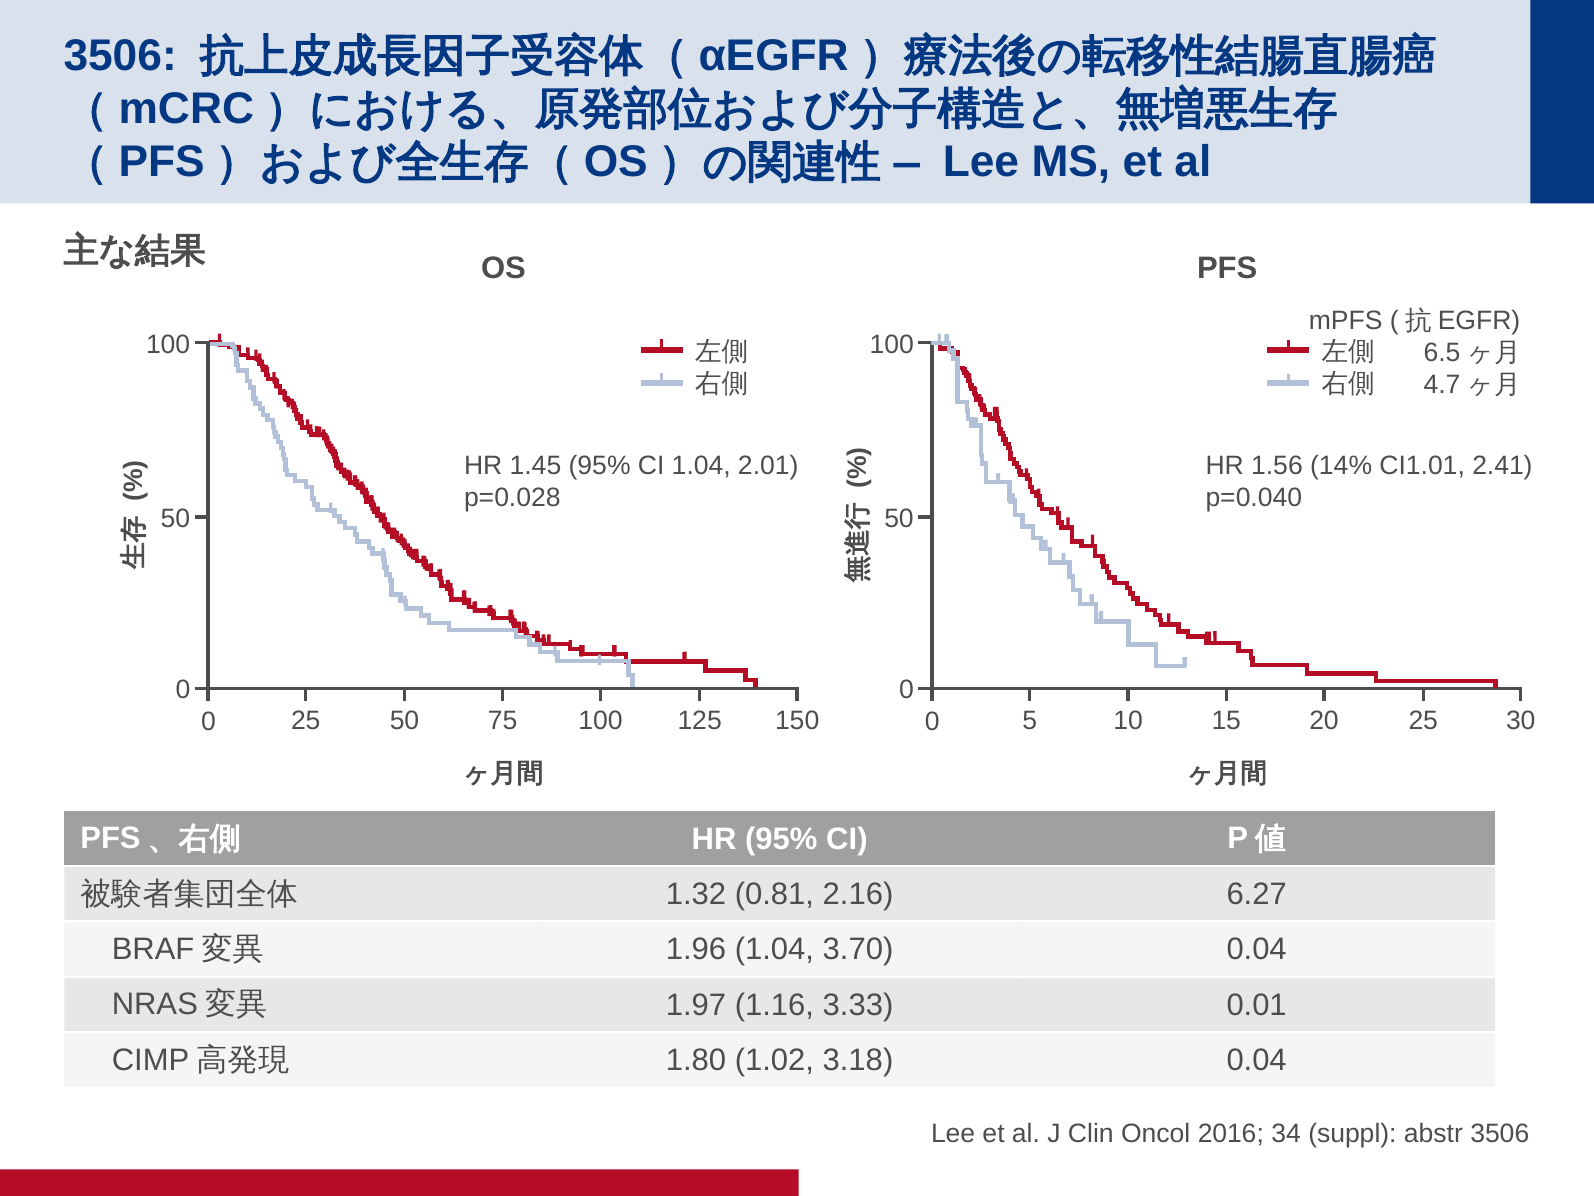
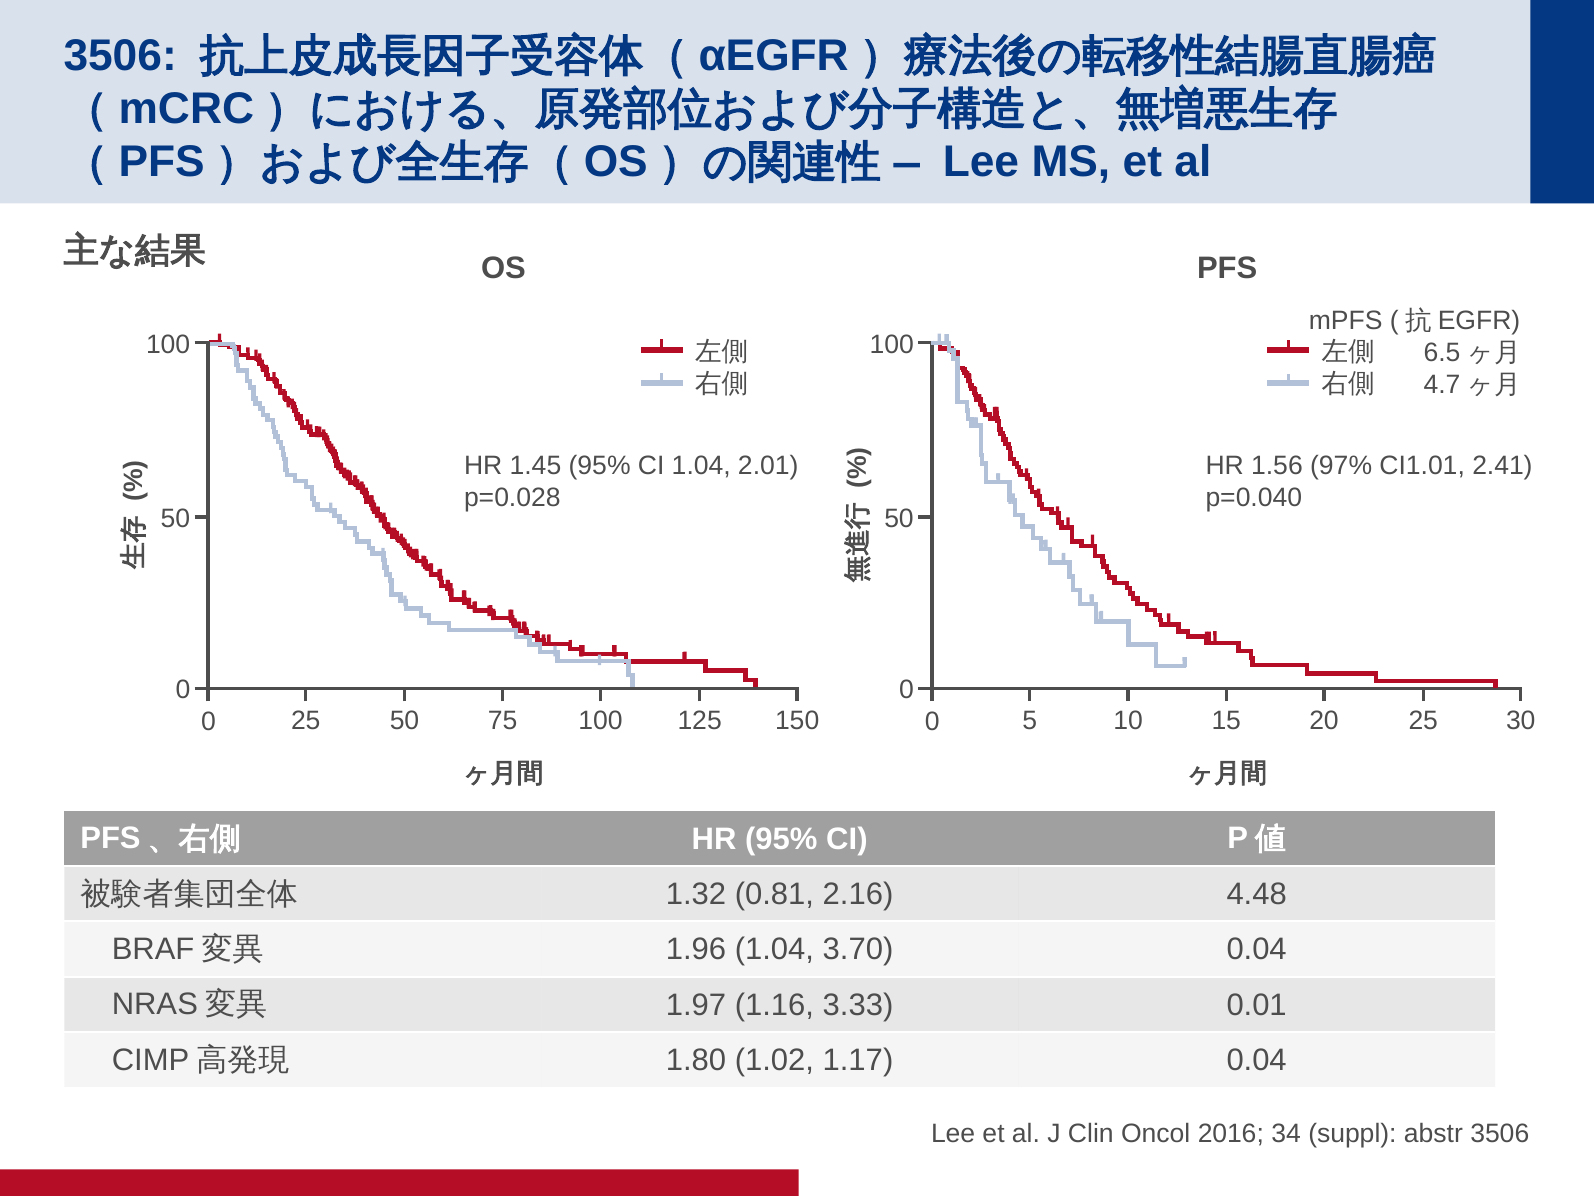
14%: 14% -> 97% (1341, 465)
6.27: 6.27 -> 4.48 (1257, 894)
3.18: 3.18 -> 1.17 (858, 1060)
